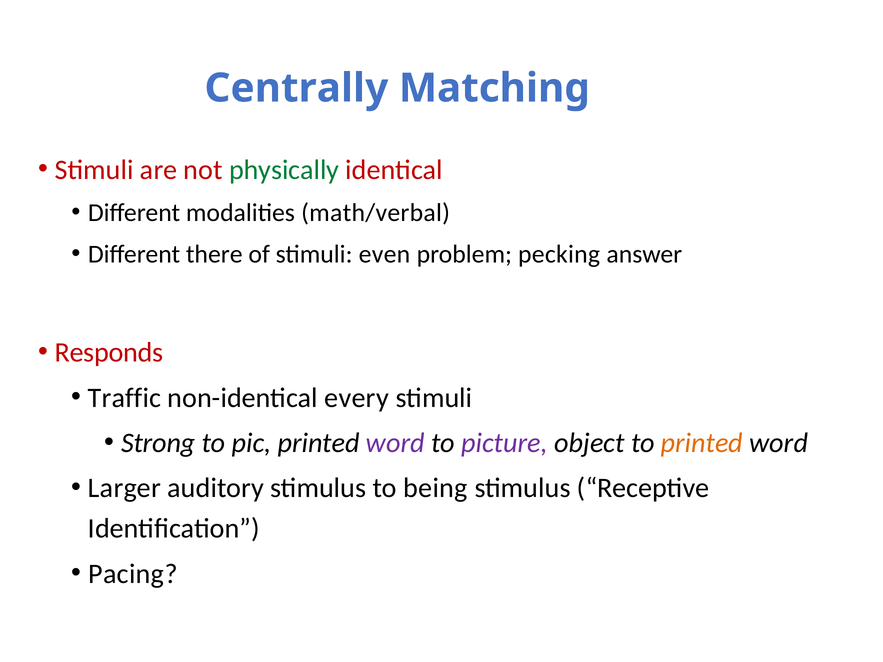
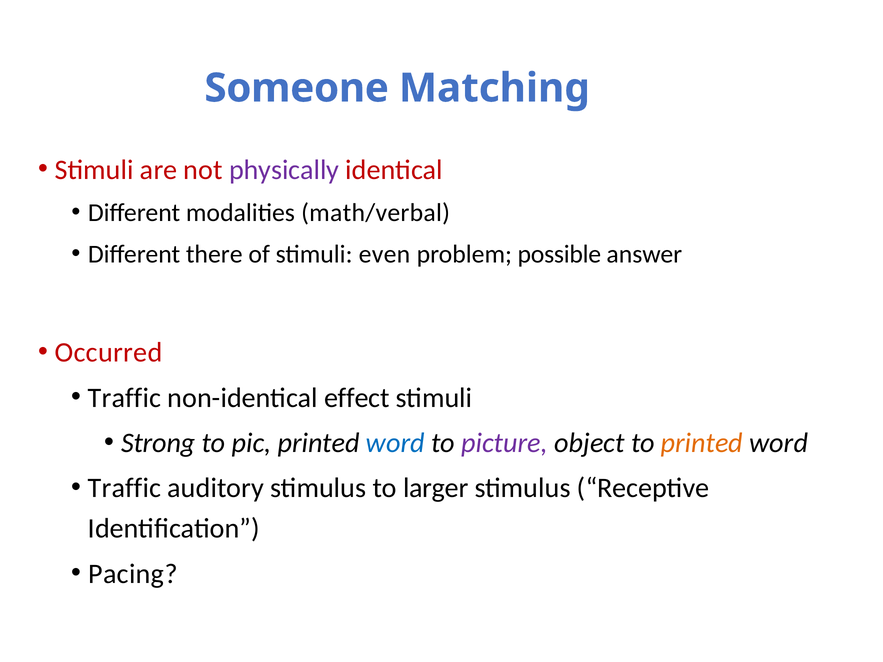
Centrally: Centrally -> Someone (297, 88)
physically colour: green -> purple (284, 170)
pecking: pecking -> possible (559, 254)
Responds: Responds -> Occurred (109, 353)
every: every -> effect (357, 398)
word colour: purple -> blue (395, 443)
Larger: Larger -> Traffic (124, 488)
being: being -> larger (436, 488)
